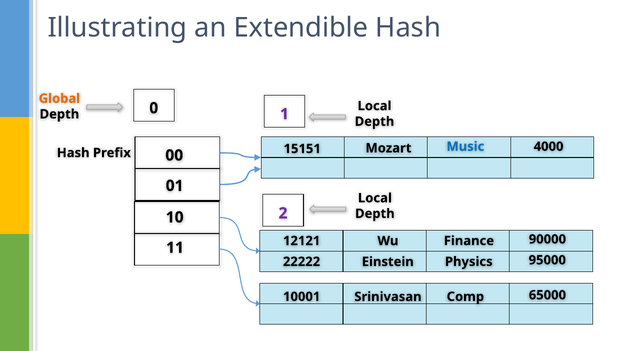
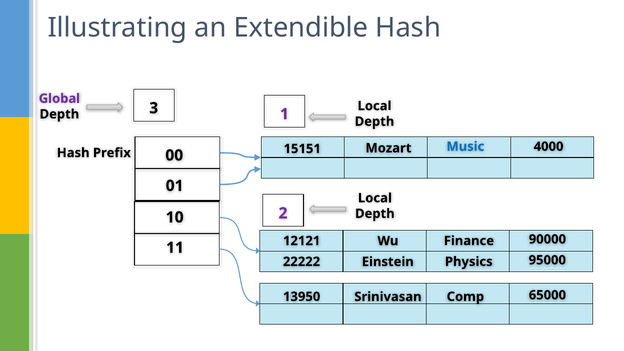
Global colour: orange -> purple (59, 99)
0: 0 -> 3 (154, 108)
10001: 10001 -> 13950 (302, 297)
